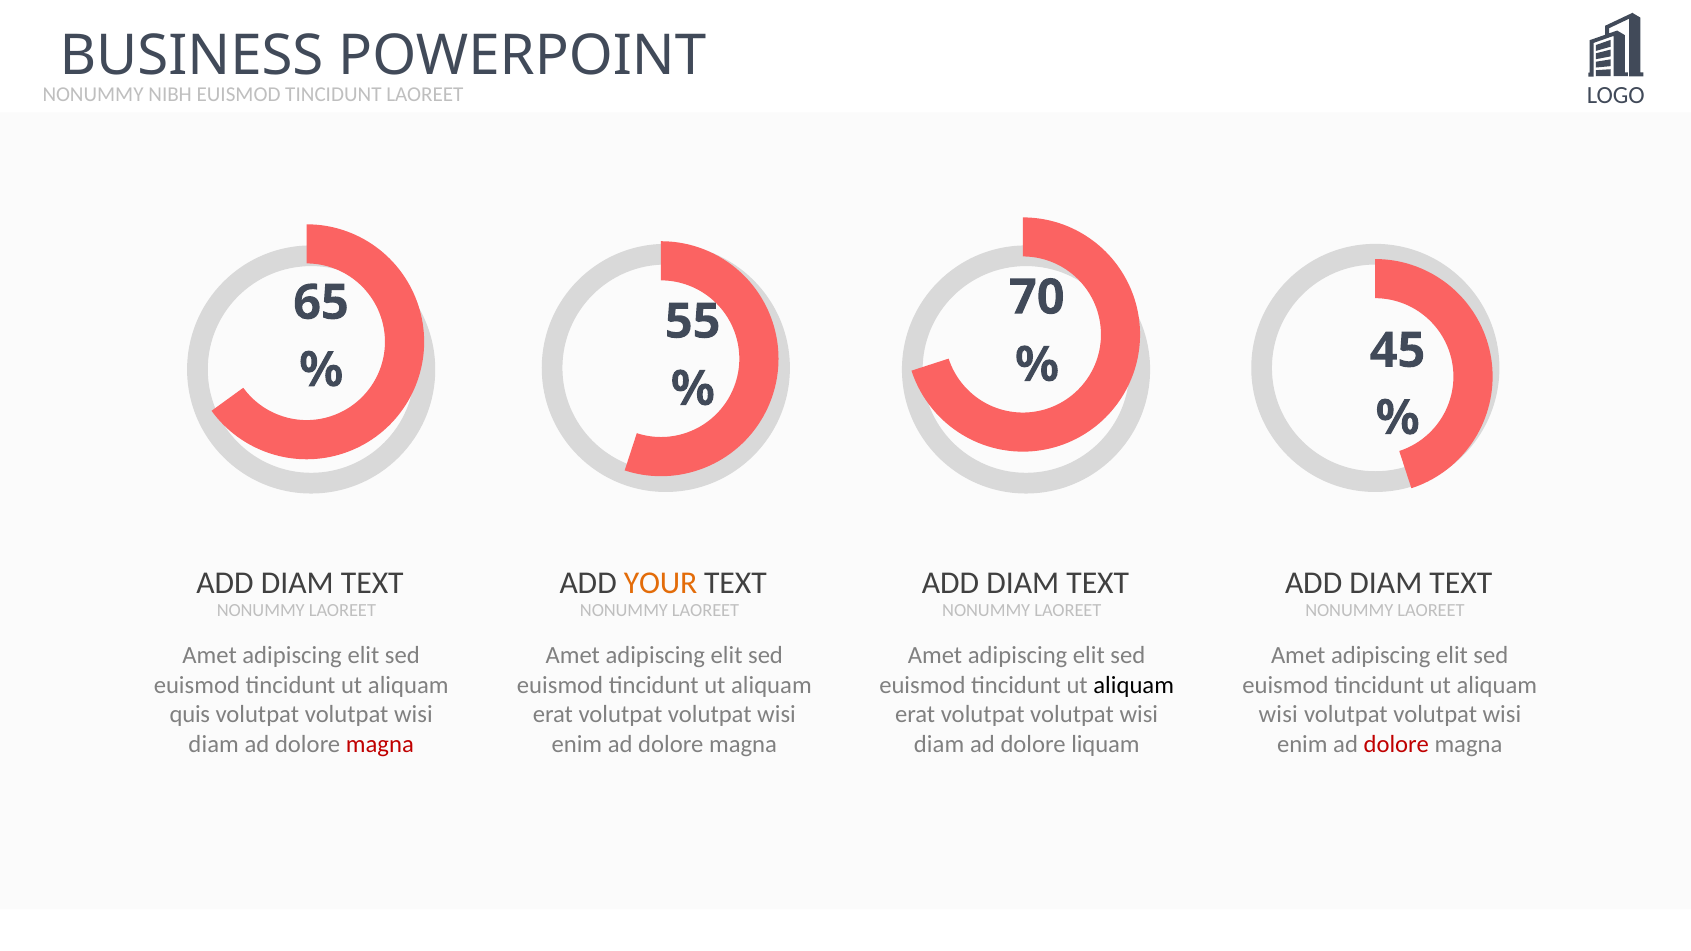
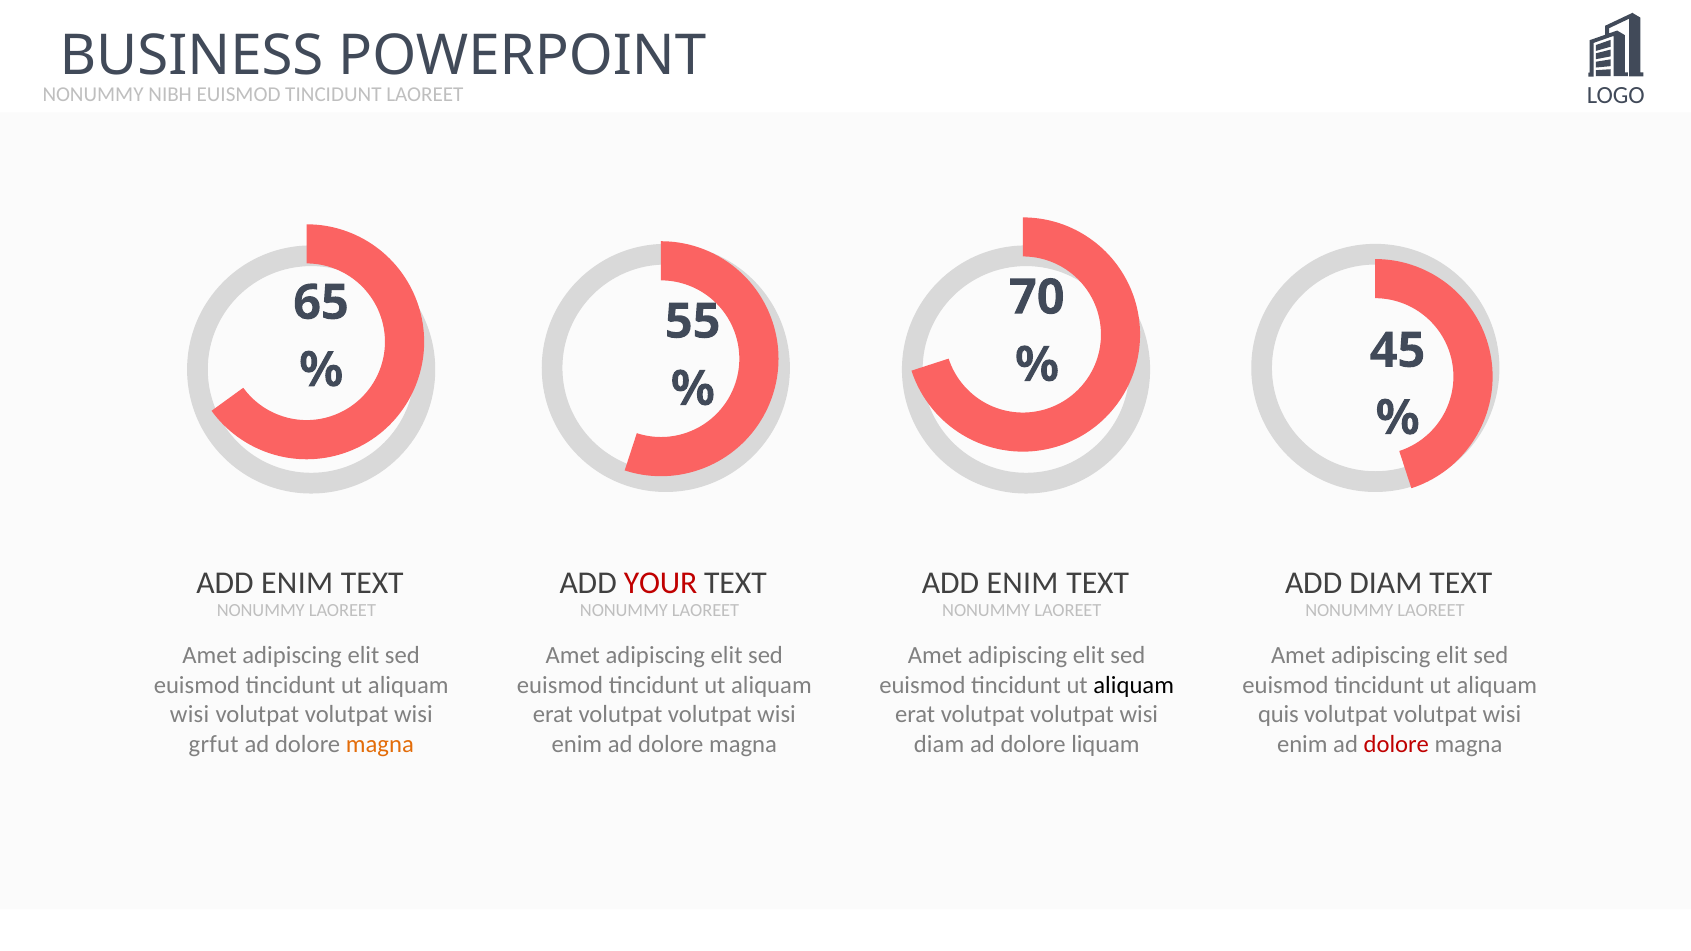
DIAM: DIAM -> ENIM (297, 583)
YOUR colour: orange -> red (661, 583)
DIAM: DIAM -> ENIM (1023, 583)
quis: quis -> wisi (190, 715)
wisi: wisi -> quis (1278, 715)
diam: diam -> grfut (214, 744)
magna colour: red -> orange (380, 744)
